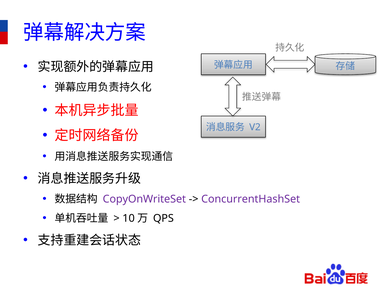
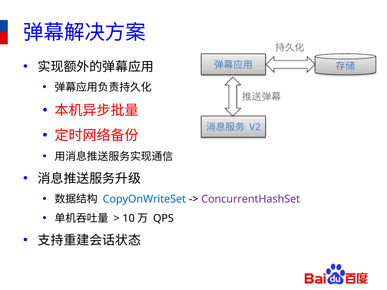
CopyOnWriteSet colour: purple -> blue (144, 199)
